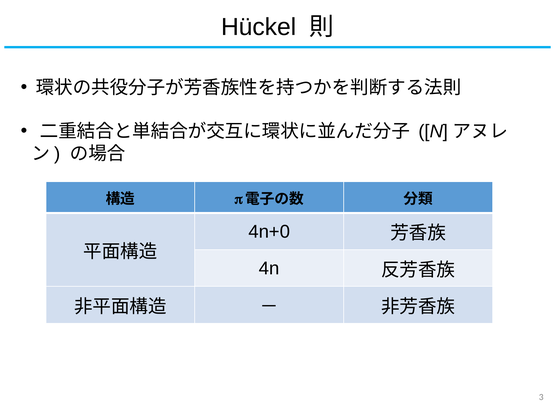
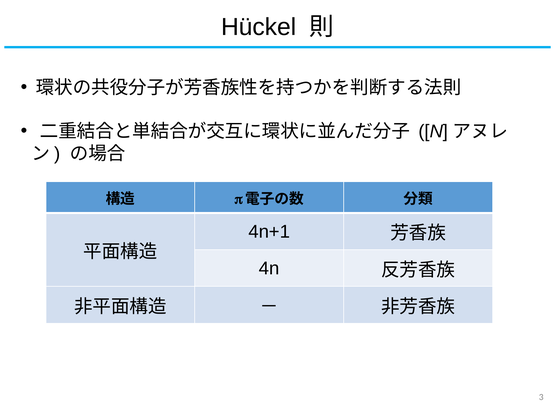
4n+0: 4n+0 -> 4n+1 (269, 232)
